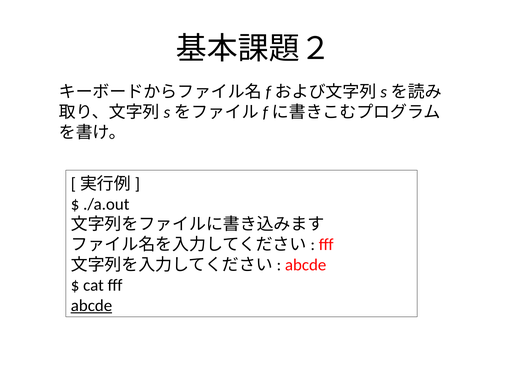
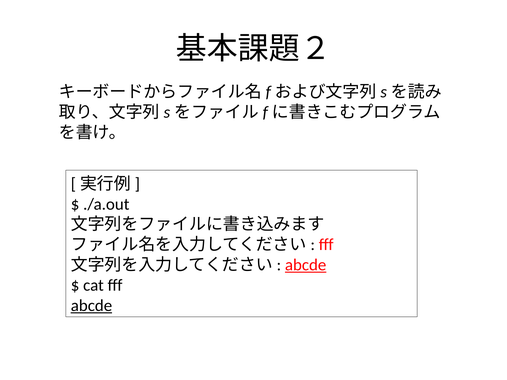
abcde underline: none -> present (306, 265)
